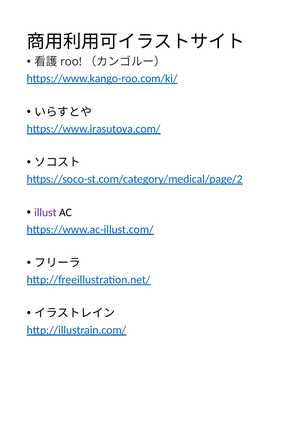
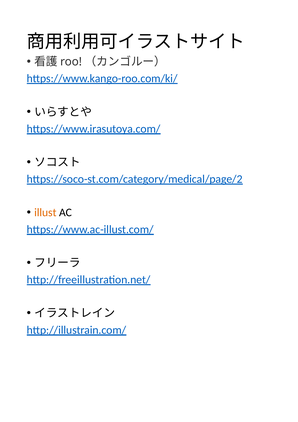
illust colour: purple -> orange (45, 212)
